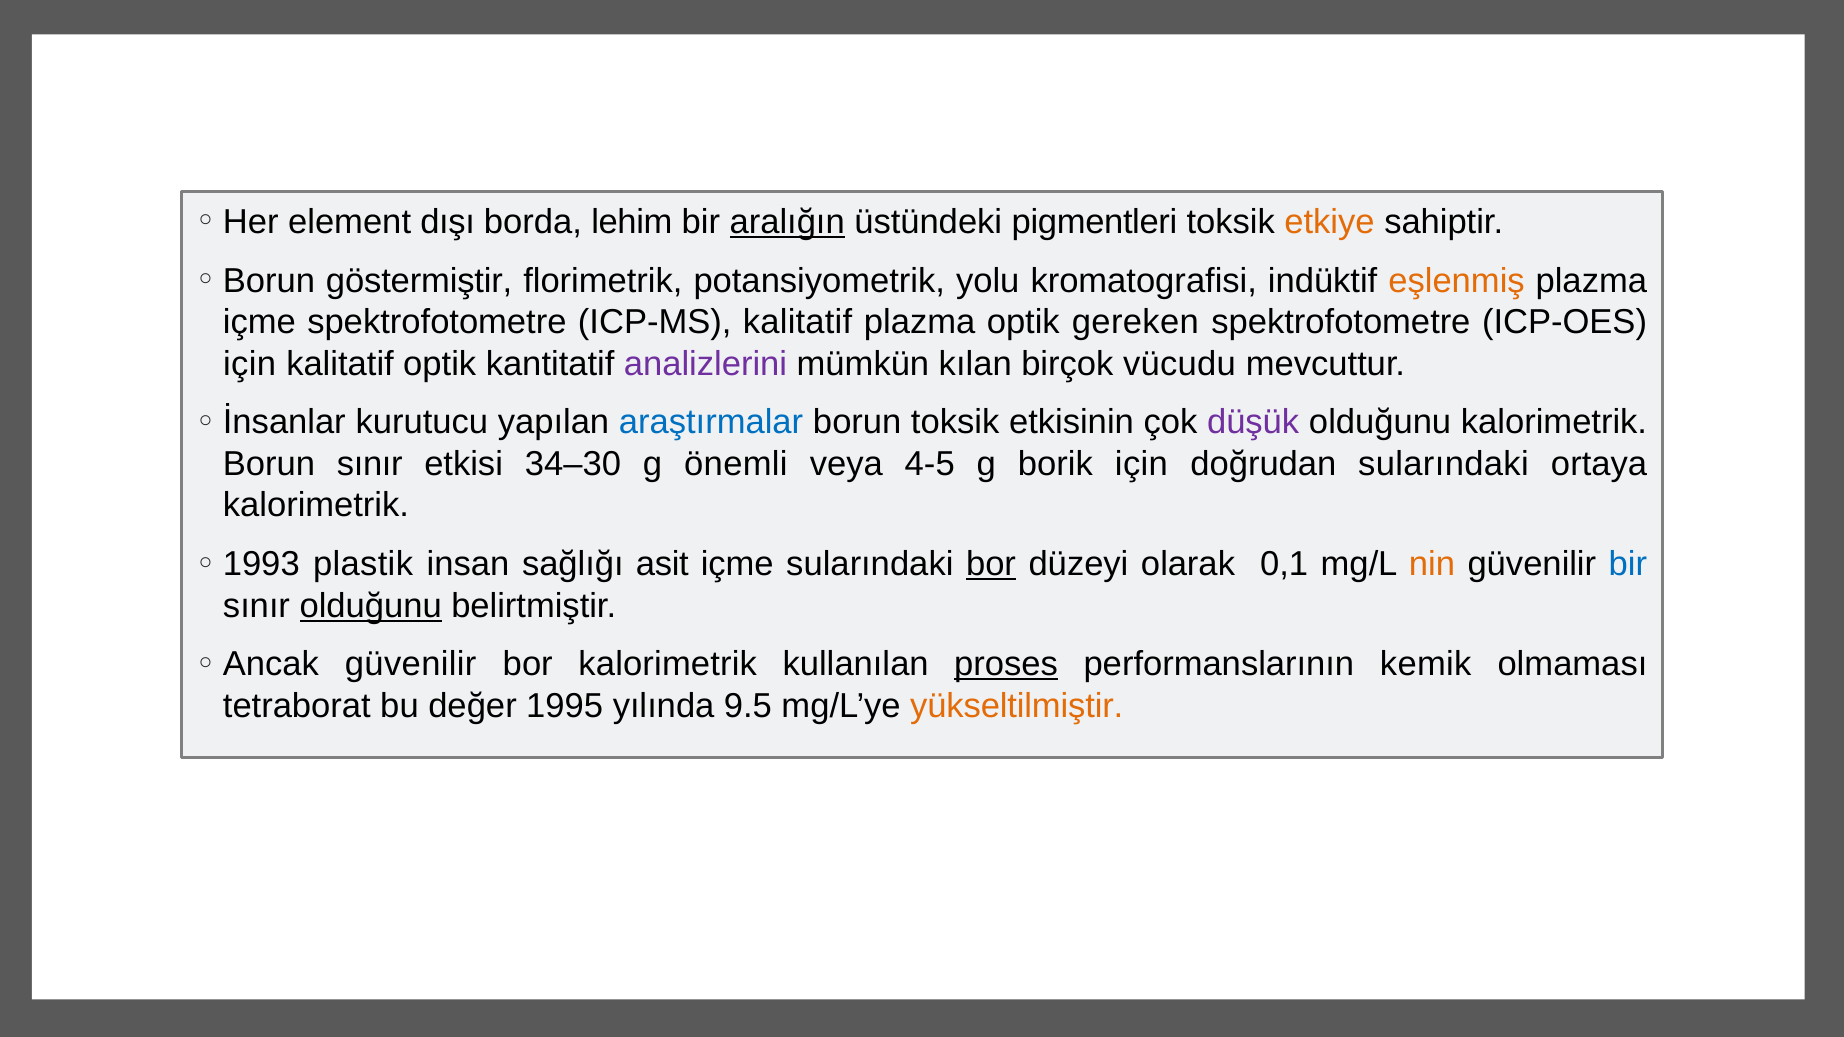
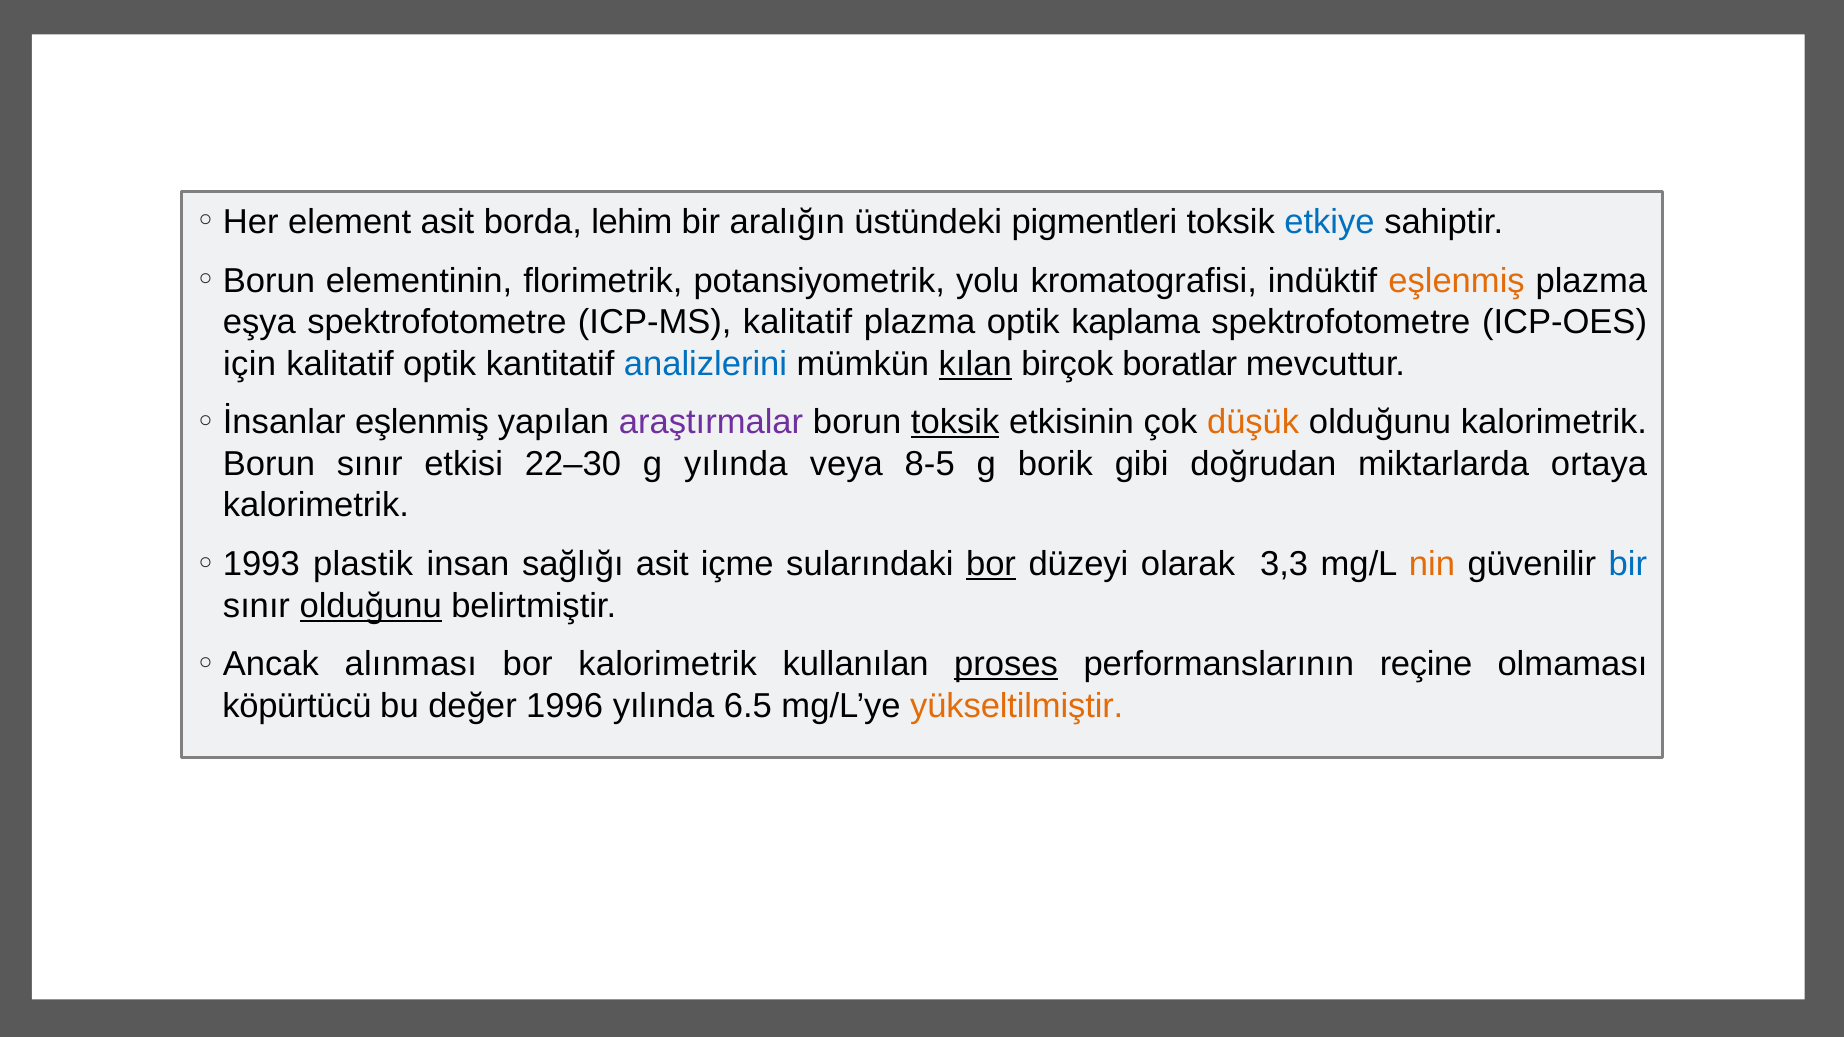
element dışı: dışı -> asit (447, 222)
aralığın underline: present -> none (787, 222)
etkiye colour: orange -> blue (1330, 222)
göstermiştir: göstermiştir -> elementinin (419, 281)
içme: içme -> eşya (259, 322)
gereken: gereken -> kaplama (1136, 322)
analizlerini colour: purple -> blue (706, 364)
kılan underline: none -> present (975, 364)
vücudu: vücudu -> boratlar (1180, 364)
kurutucu: kurutucu -> eşlenmiş (422, 423)
araştırmalar colour: blue -> purple (711, 423)
toksik underline: none -> present (955, 423)
düşük colour: purple -> orange (1253, 423)
34–30: 34–30 -> 22–30 (573, 464)
g önemli: önemli -> yılında (736, 464)
4-5: 4-5 -> 8-5 (930, 464)
borik için: için -> gibi (1142, 464)
doğrudan sularındaki: sularındaki -> miktarlarda (1444, 464)
0,1: 0,1 -> 3,3 (1284, 564)
güvenilir: güvenilir -> alınması (411, 665)
kemik: kemik -> reçine (1426, 665)
tetraborat: tetraborat -> köpürtücü (297, 706)
1995: 1995 -> 1996 (565, 706)
9.5: 9.5 -> 6.5 (748, 706)
